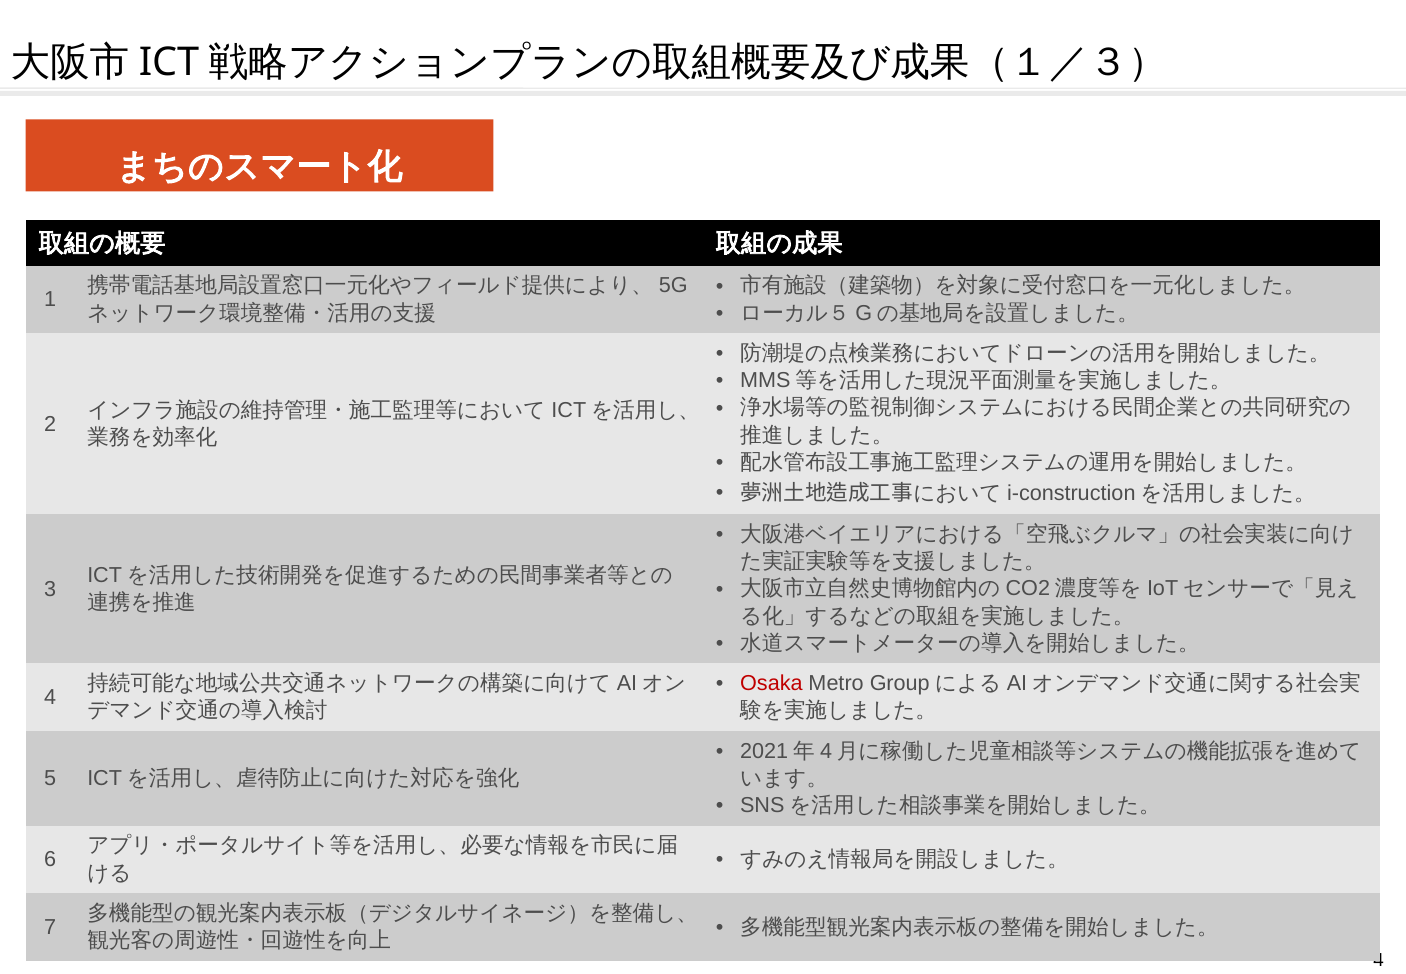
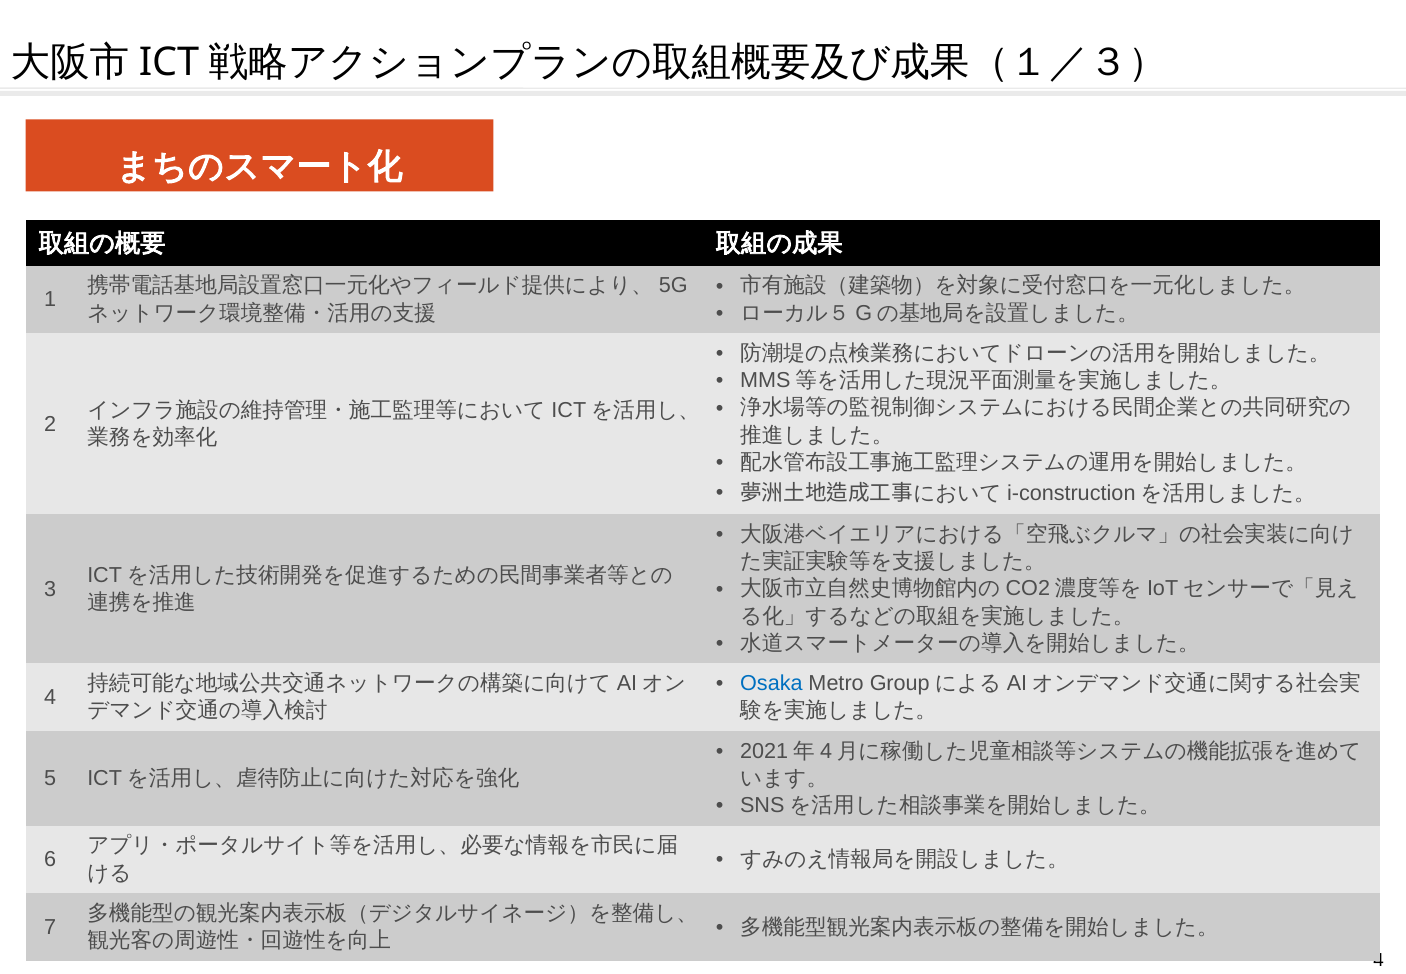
Osaka colour: red -> blue (771, 683)
